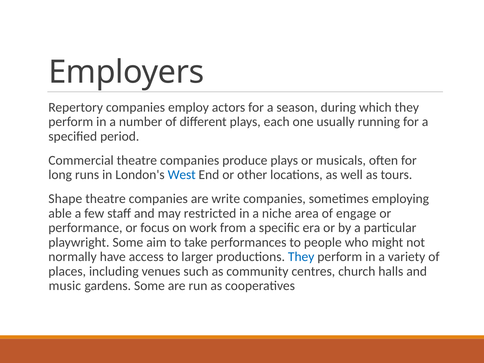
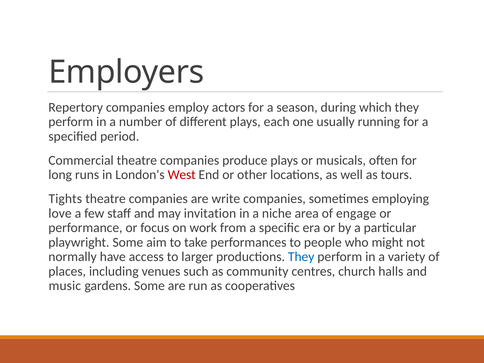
West colour: blue -> red (182, 175)
Shape: Shape -> Tights (65, 199)
able: able -> love (60, 213)
restricted: restricted -> invitation (210, 213)
